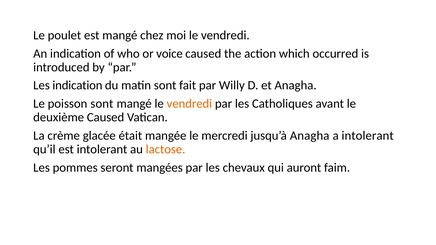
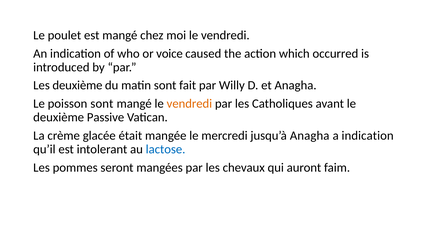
Les indication: indication -> deuxième (77, 86)
deuxième Caused: Caused -> Passive (106, 118)
a intolerant: intolerant -> indication (368, 136)
lactose colour: orange -> blue (166, 150)
